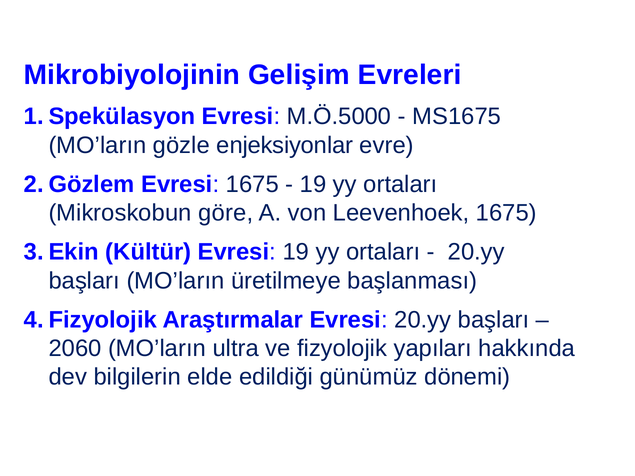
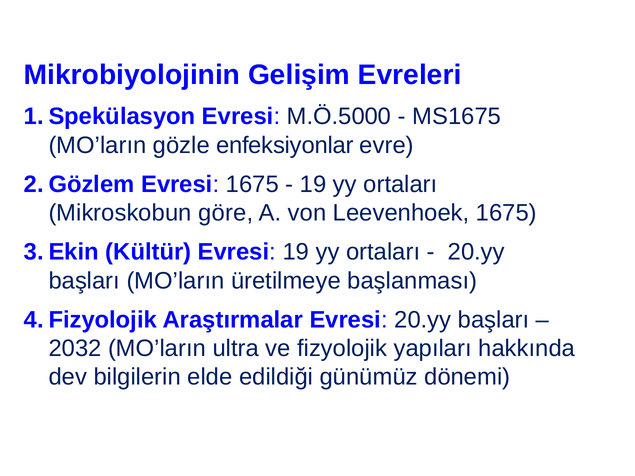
enjeksiyonlar: enjeksiyonlar -> enfeksiyonlar (285, 145)
2060: 2060 -> 2032 (75, 349)
